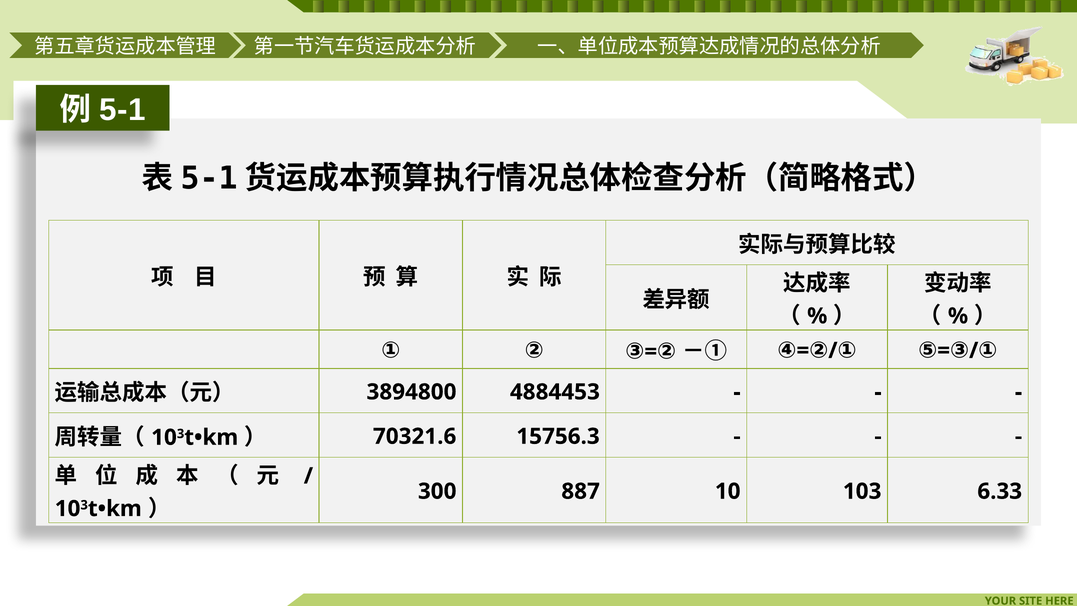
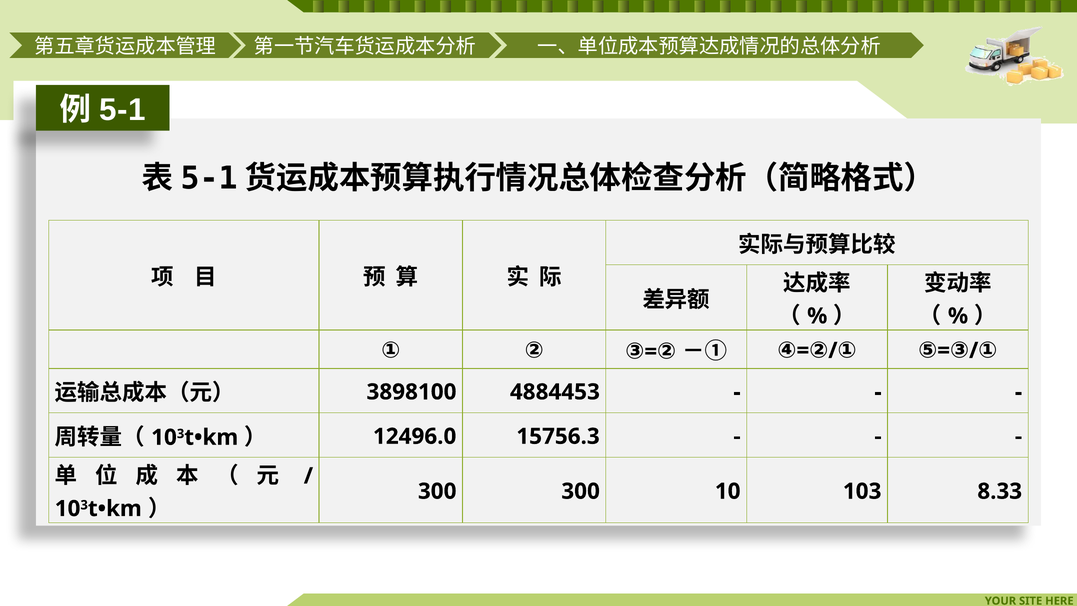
3894800: 3894800 -> 3898100 (411, 392)
70321.6: 70321.6 -> 12496.0 (415, 436)
300 887: 887 -> 300 (581, 491)
6.33: 6.33 -> 8.33 (1000, 491)
